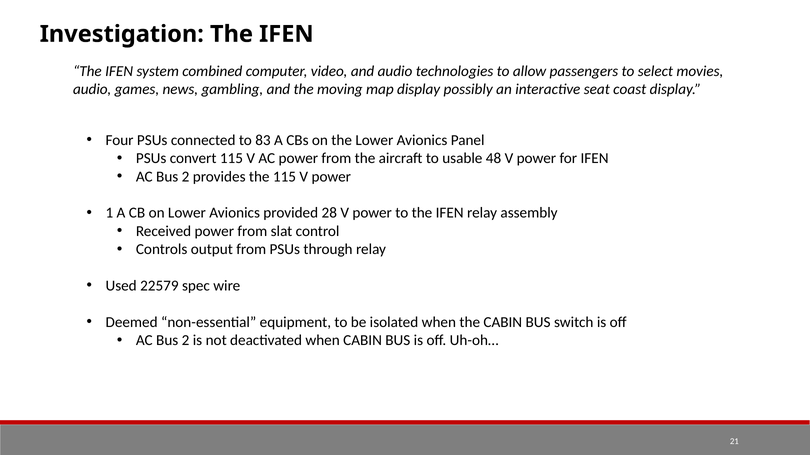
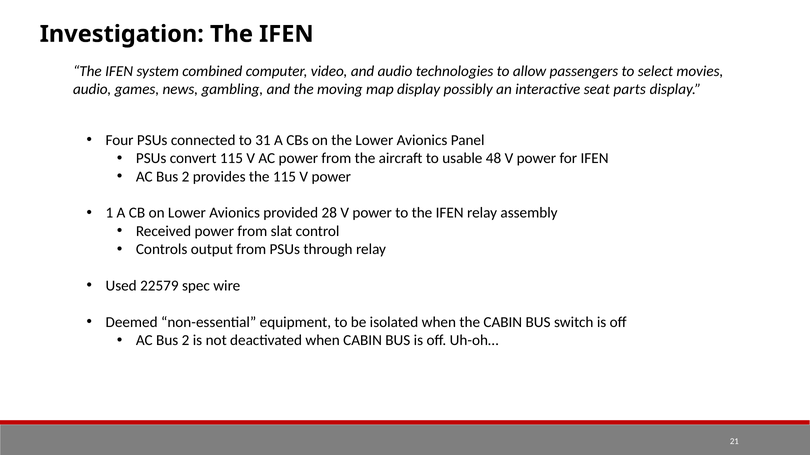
coast: coast -> parts (630, 90)
83: 83 -> 31 (263, 140)
